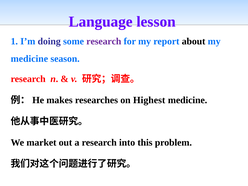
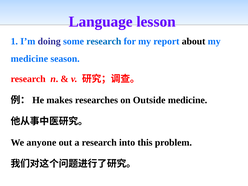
research colour: purple -> blue (104, 41)
Highest: Highest -> Outside (149, 100)
market: market -> anyone (41, 143)
